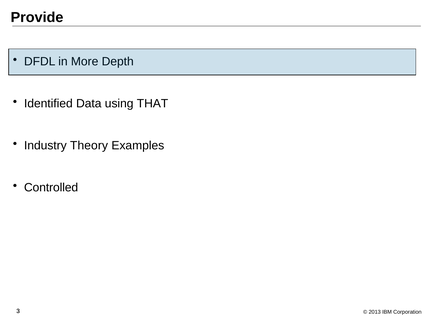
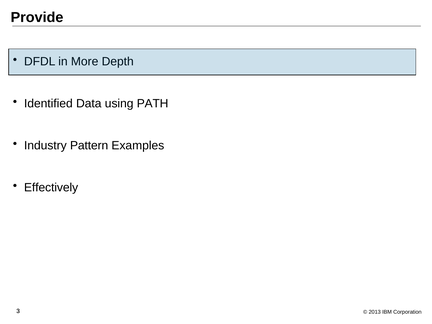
THAT: THAT -> PATH (153, 104)
Theory: Theory -> Pattern (89, 146)
Controlled: Controlled -> Effectively (51, 188)
